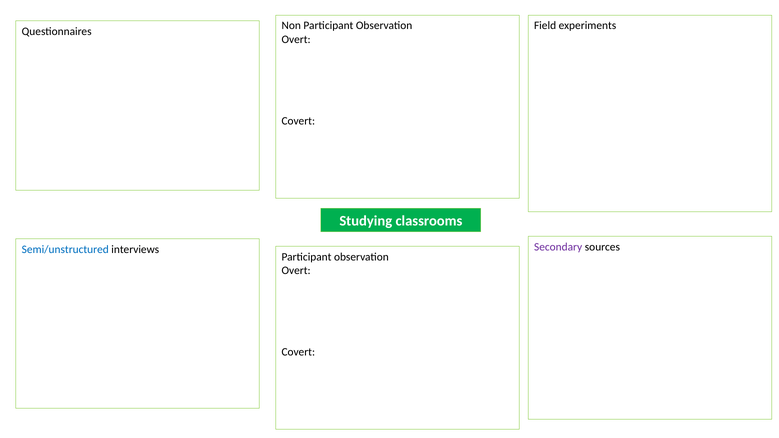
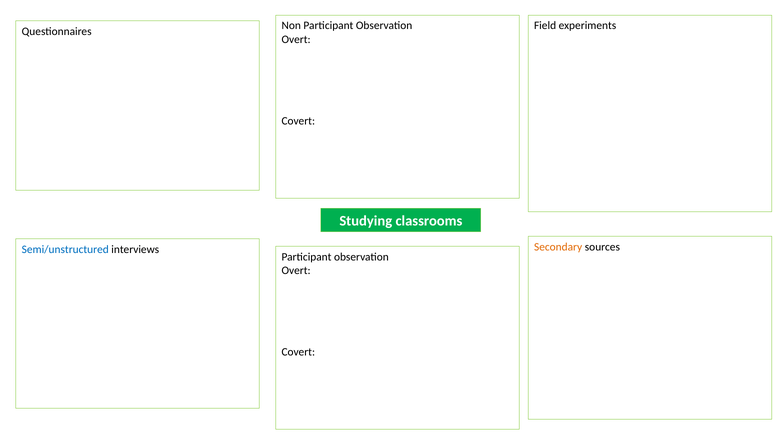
Secondary colour: purple -> orange (558, 247)
